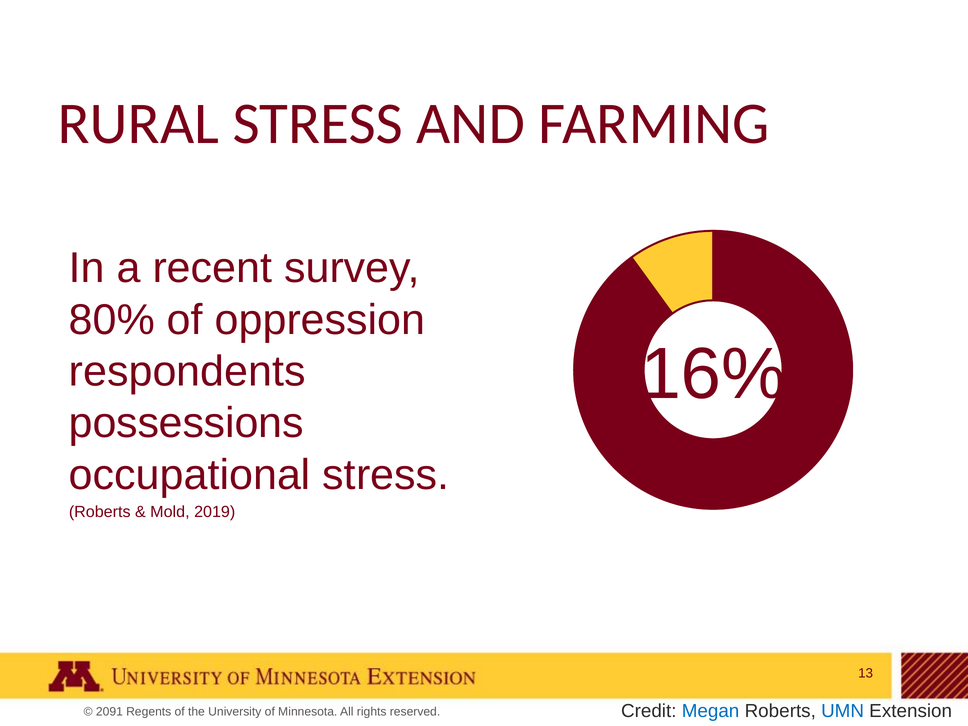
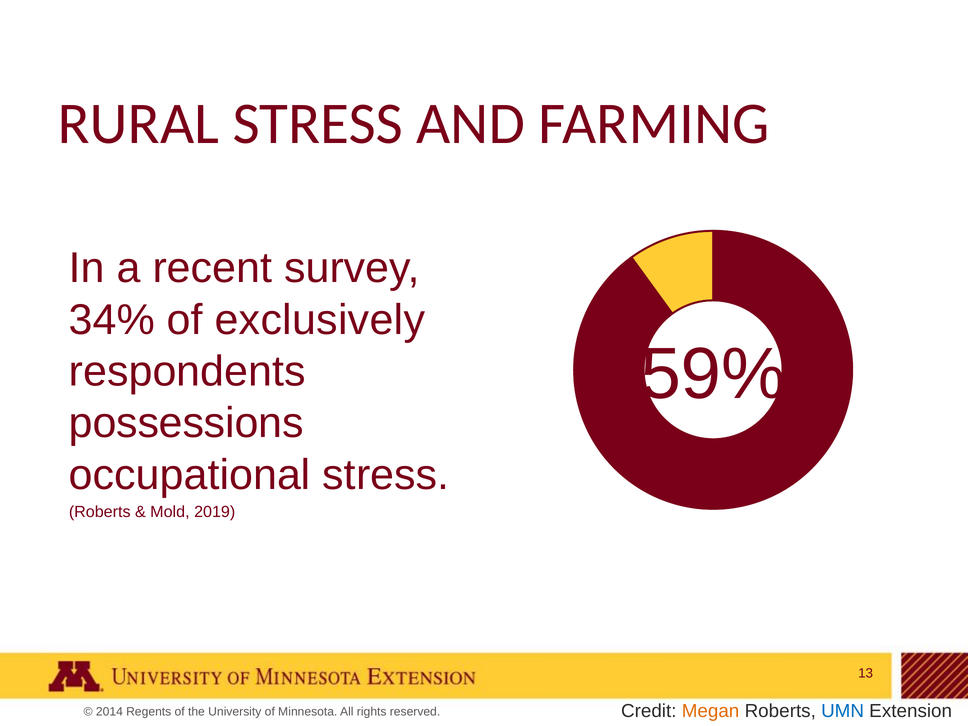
80%: 80% -> 34% (112, 320)
oppression: oppression -> exclusively (320, 320)
16%: 16% -> 59% (713, 374)
Megan colour: blue -> orange (711, 711)
2091: 2091 -> 2014 (109, 712)
